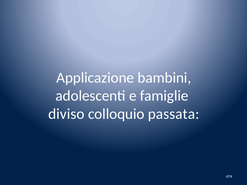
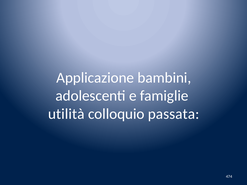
diviso: diviso -> utilità (66, 114)
